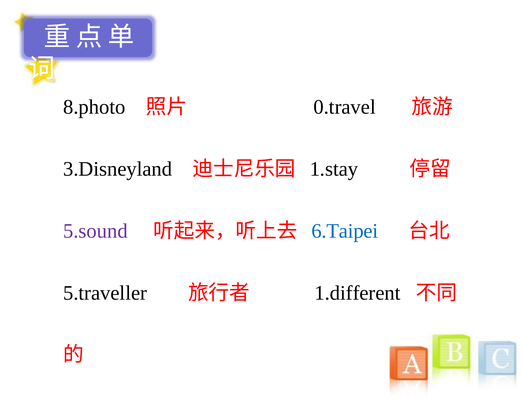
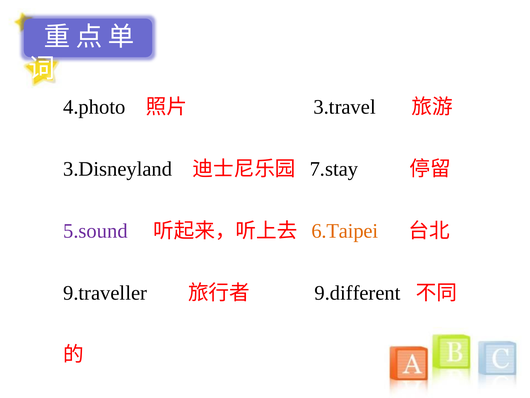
8.photo: 8.photo -> 4.photo (94, 107)
0.travel: 0.travel -> 3.travel (345, 107)
1.stay: 1.stay -> 7.stay (334, 169)
6.Taipei colour: blue -> orange (345, 231)
5.traveller: 5.traveller -> 9.traveller (105, 293)
1.different: 1.different -> 9.different (358, 293)
